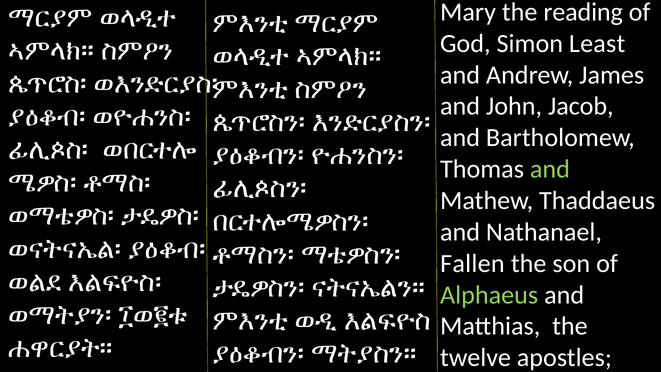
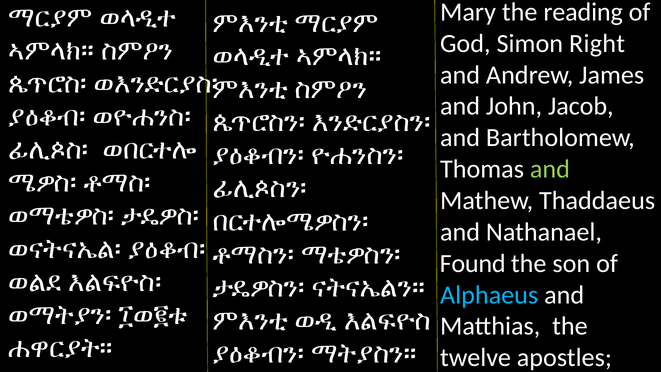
Least: Least -> Right (597, 43)
Fallen: Fallen -> Found (473, 263)
Alphaeus colour: light green -> light blue (489, 295)
